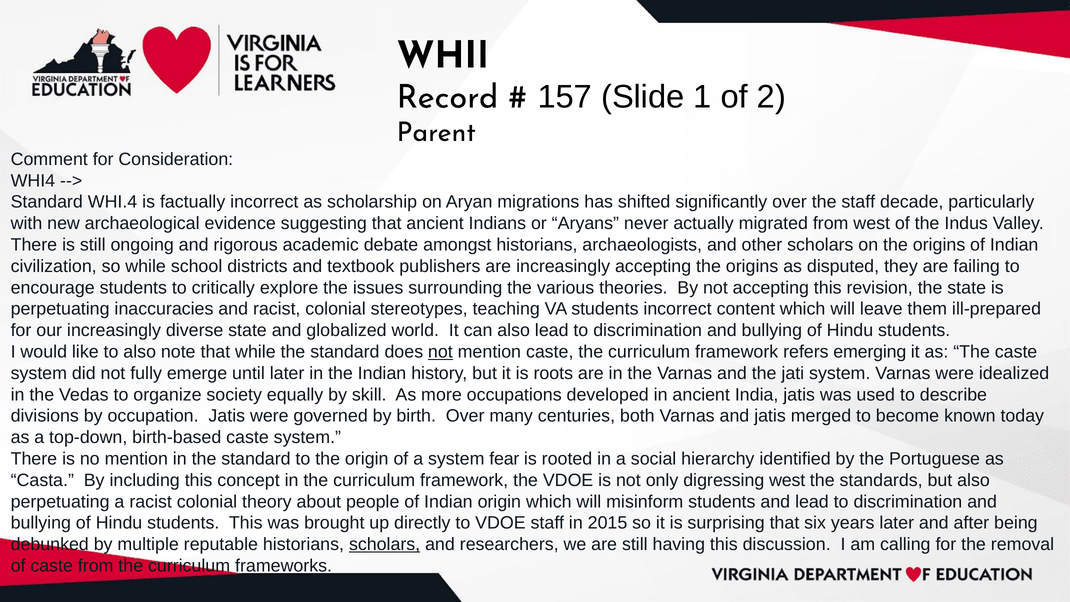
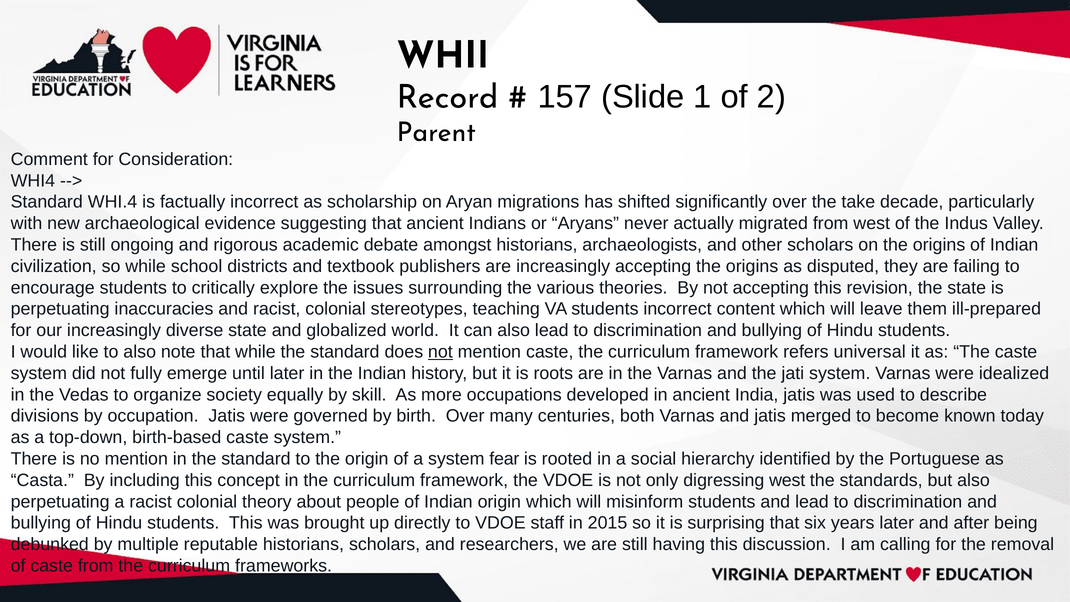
the staff: staff -> take (858, 202)
emerging: emerging -> universal (870, 352)
scholars underline: present -> none (385, 544)
